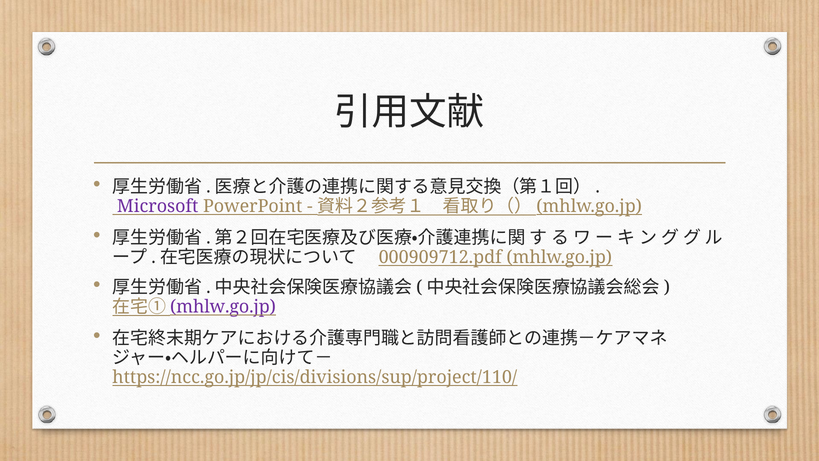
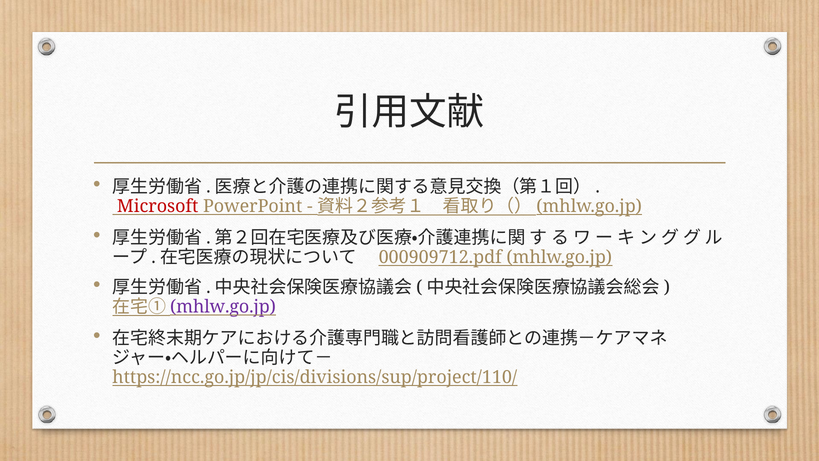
Microsoft colour: purple -> red (158, 206)
